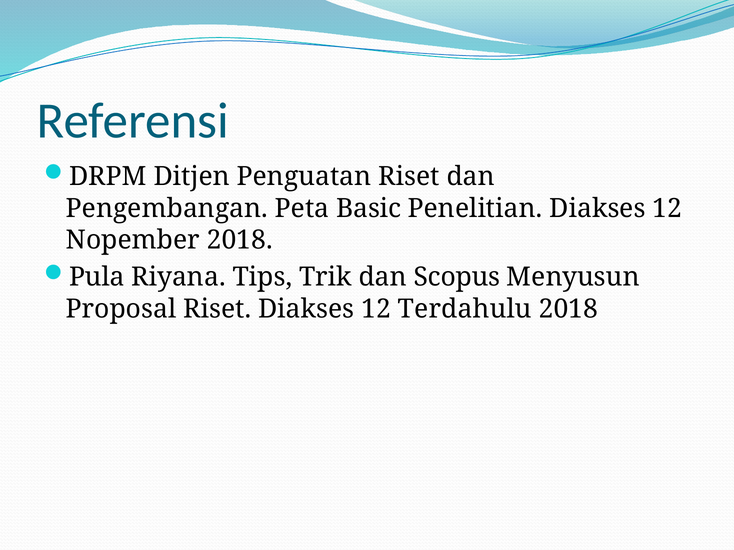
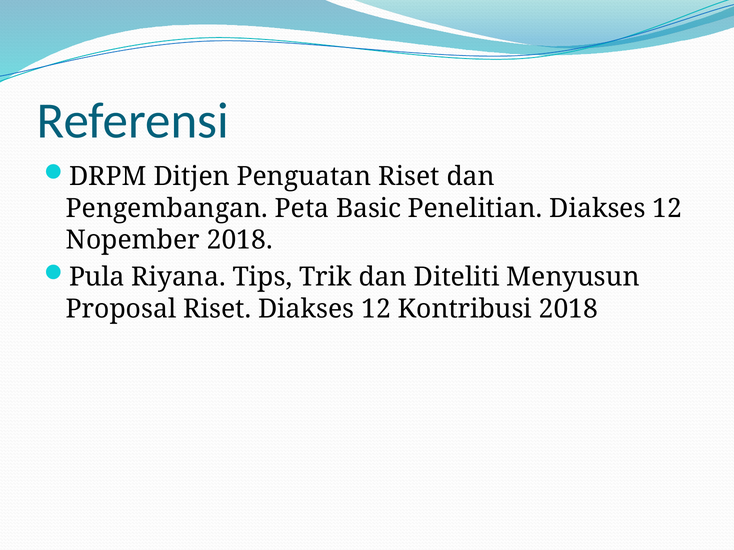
Scopus: Scopus -> Diteliti (457, 277)
Terdahulu: Terdahulu -> Kontribusi (465, 309)
